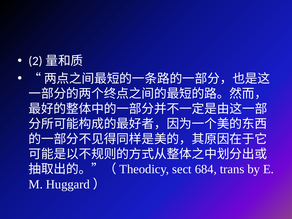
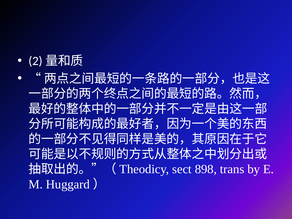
684: 684 -> 898 (206, 169)
